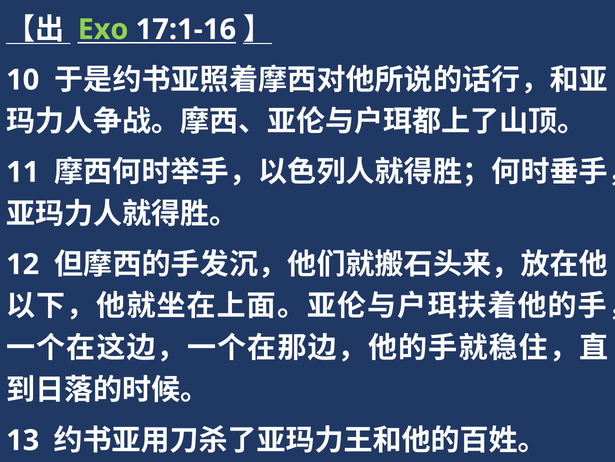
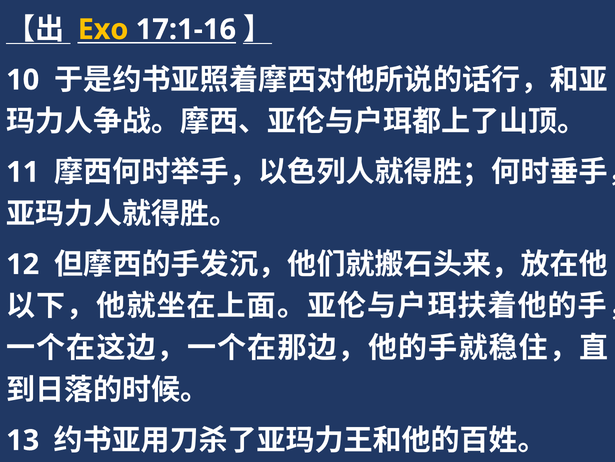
Exo colour: light green -> yellow (103, 29)
